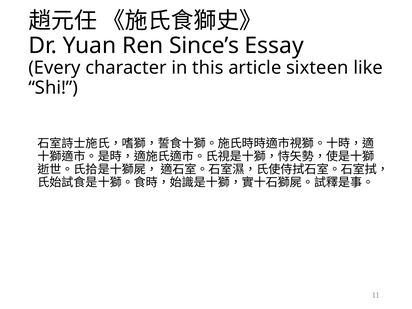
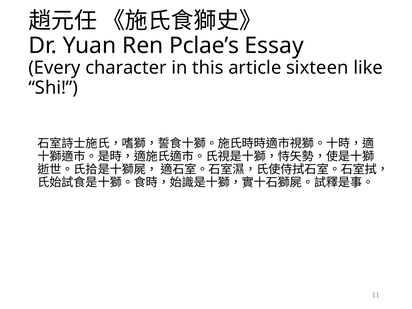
Since’s: Since’s -> Pclae’s (204, 46)
